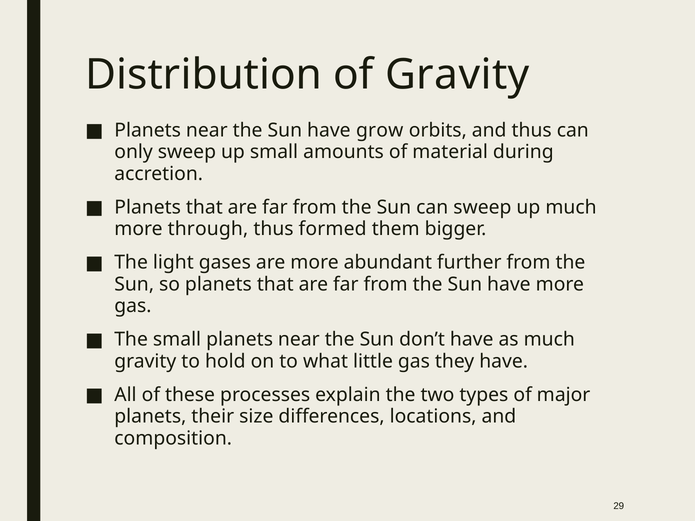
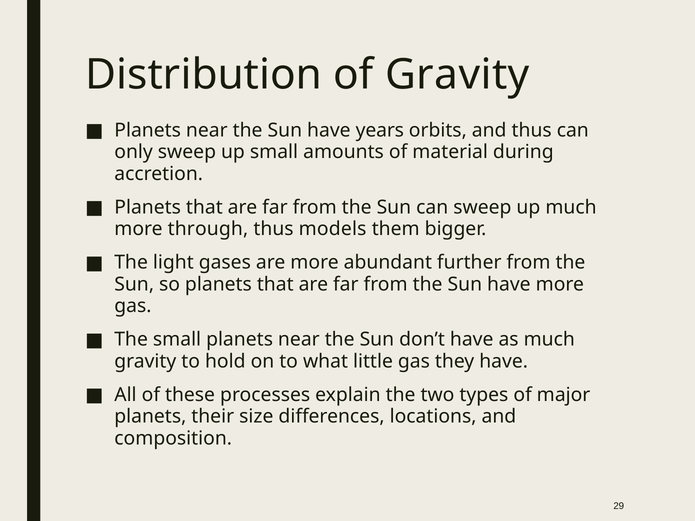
grow: grow -> years (380, 130)
formed: formed -> models (333, 229)
